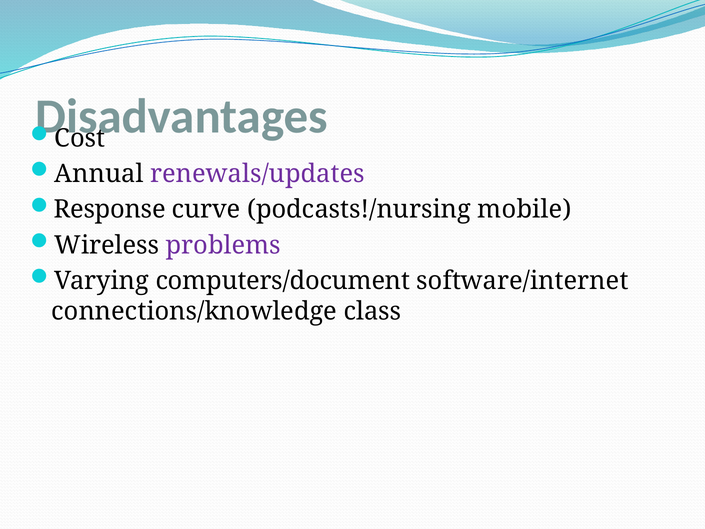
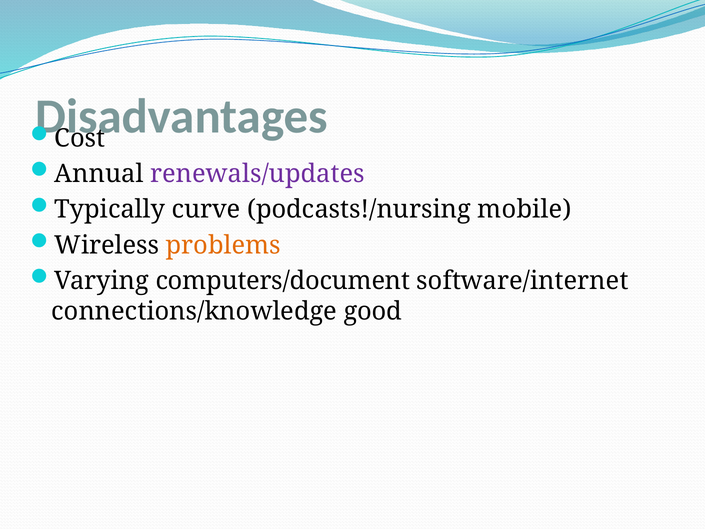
Response: Response -> Typically (110, 209)
problems colour: purple -> orange (223, 245)
class: class -> good (373, 311)
